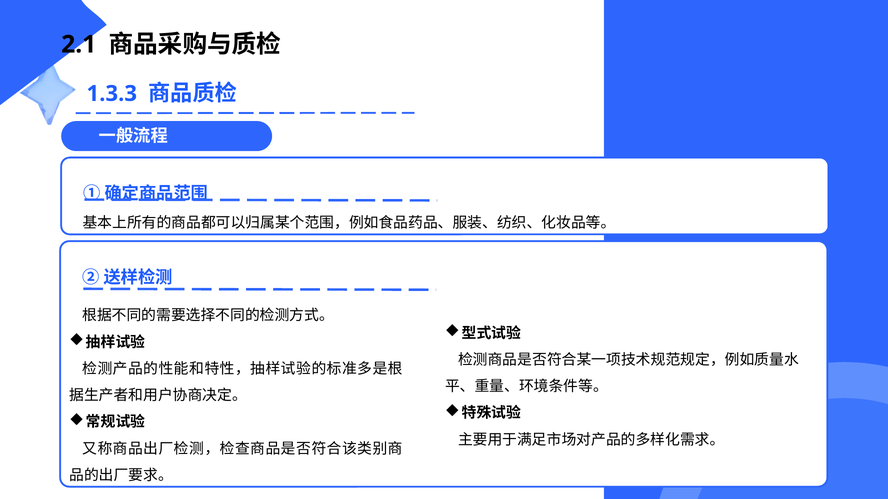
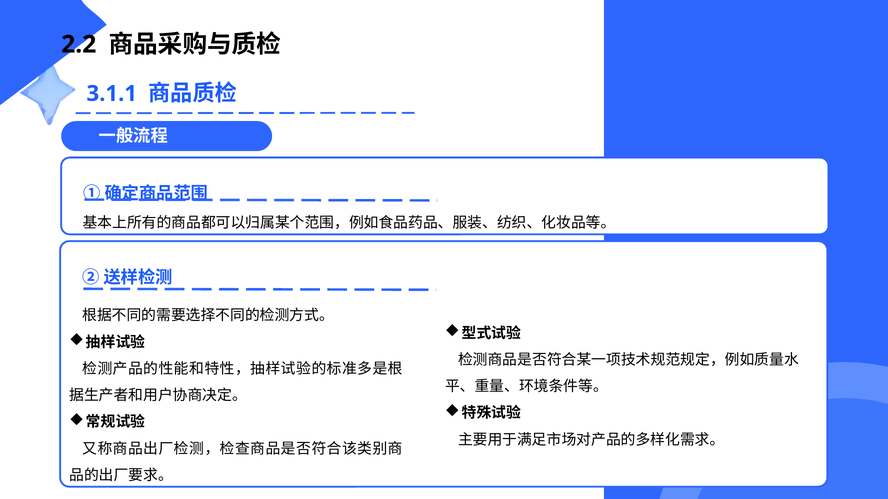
2.1: 2.1 -> 2.2 (79, 44)
1.3.3: 1.3.3 -> 3.1.1 (112, 94)
